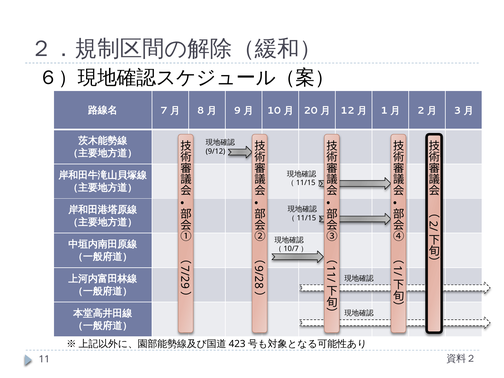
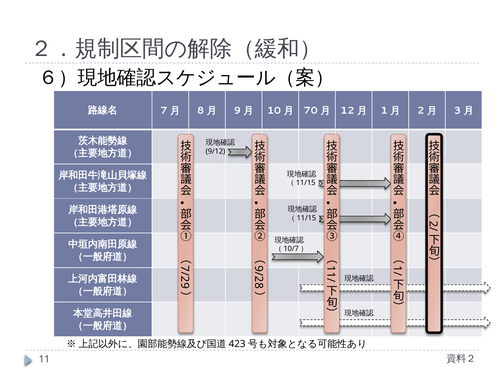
20: 20 -> 70 (311, 111)
